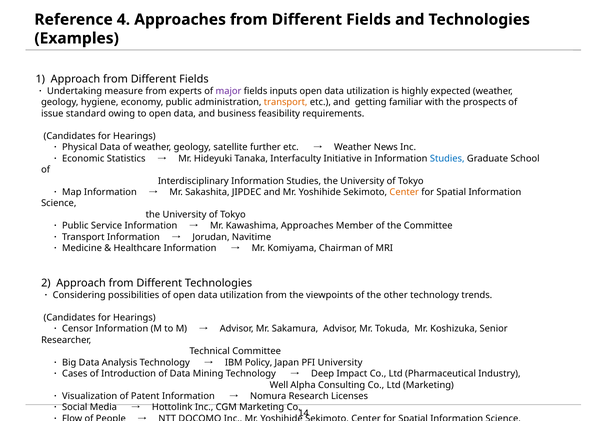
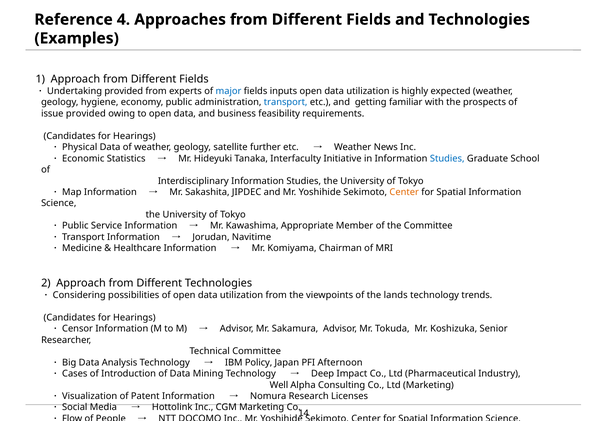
measure: measure -> provided (124, 91)
major colour: purple -> blue (228, 91)
transport colour: orange -> blue (286, 102)
issue standard: standard -> provided (86, 114)
Kawashima Approaches: Approaches -> Appropriate (307, 226)
other: other -> lands (396, 295)
PFI University: University -> Afternoon (340, 362)
